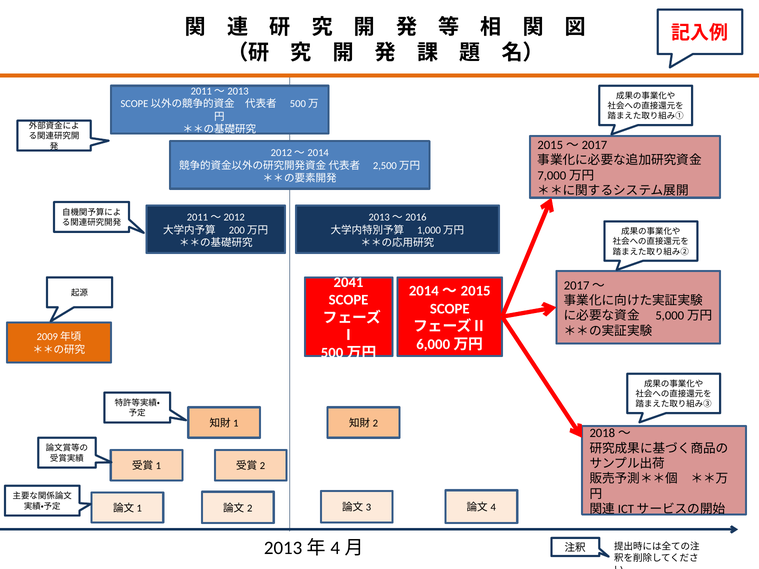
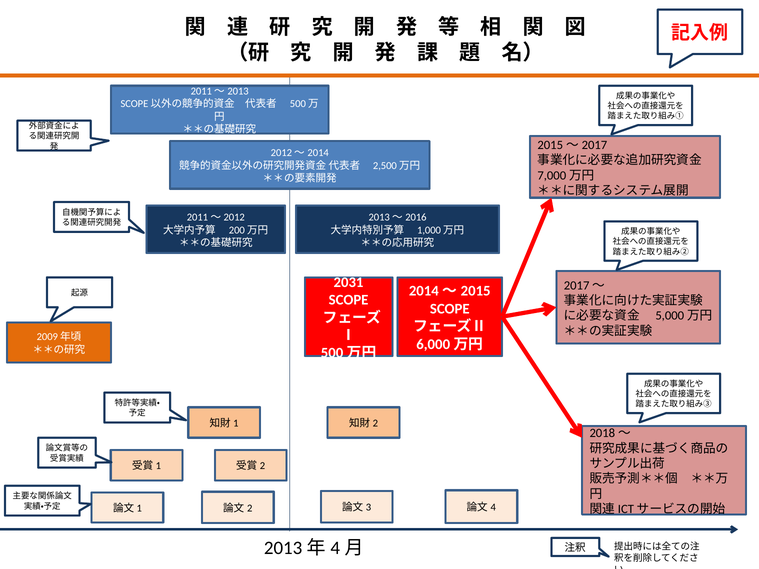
2041: 2041 -> 2031 (349, 282)
